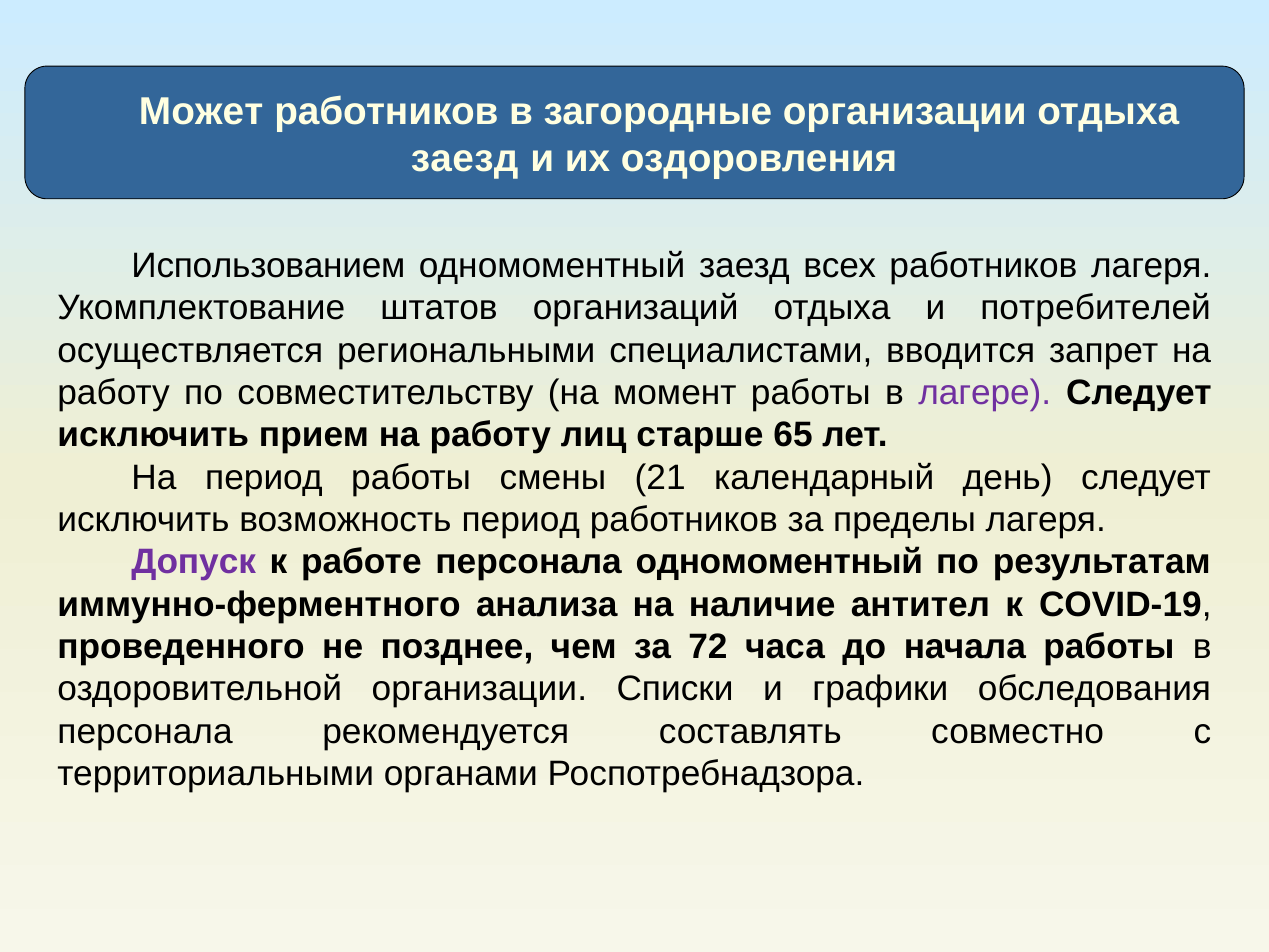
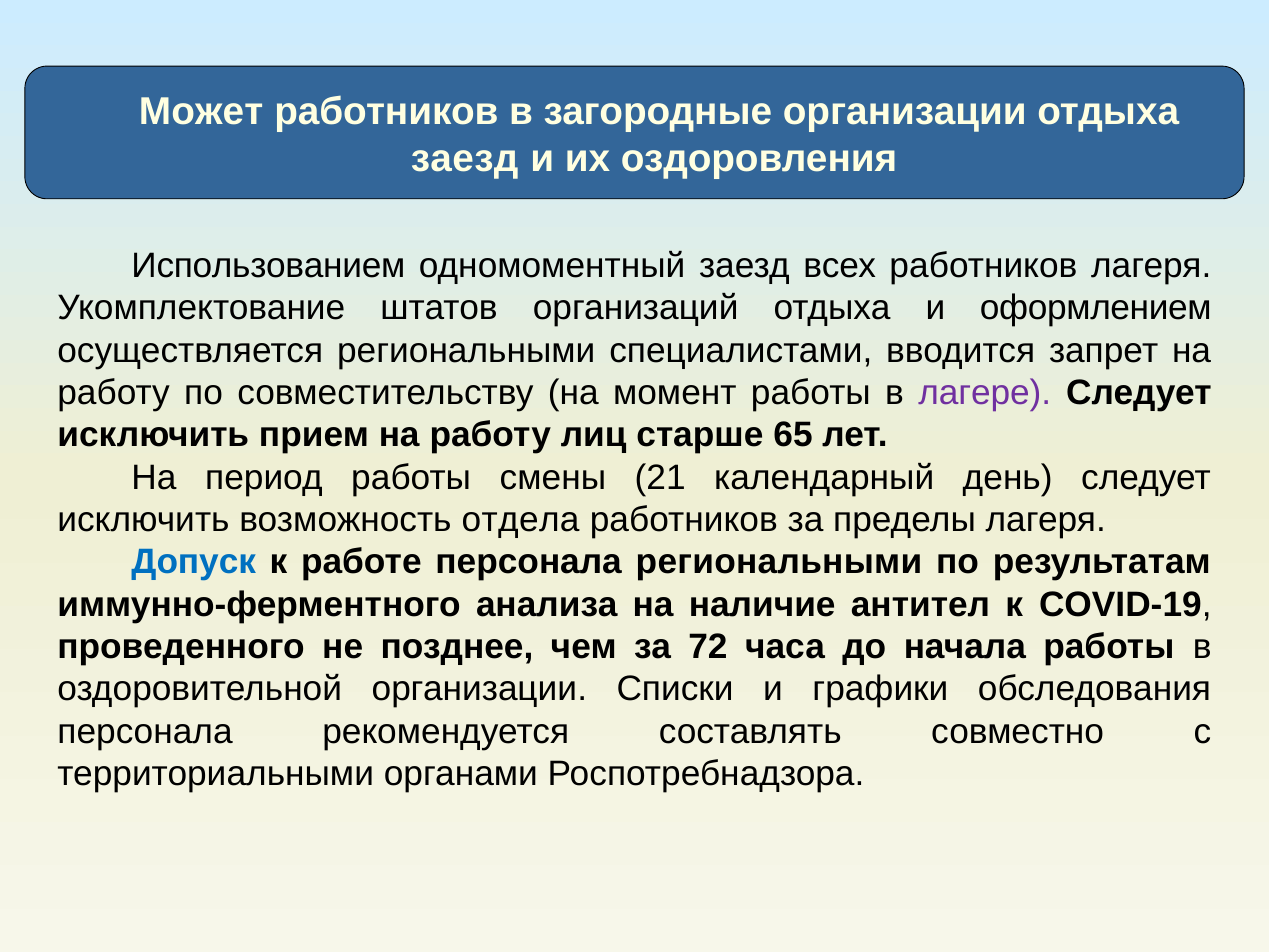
потребителей: потребителей -> оформлением (1096, 308)
возможность период: период -> отдела (521, 520)
Допуск colour: purple -> blue (194, 562)
персонала одномоментный: одномоментный -> региональными (779, 562)
